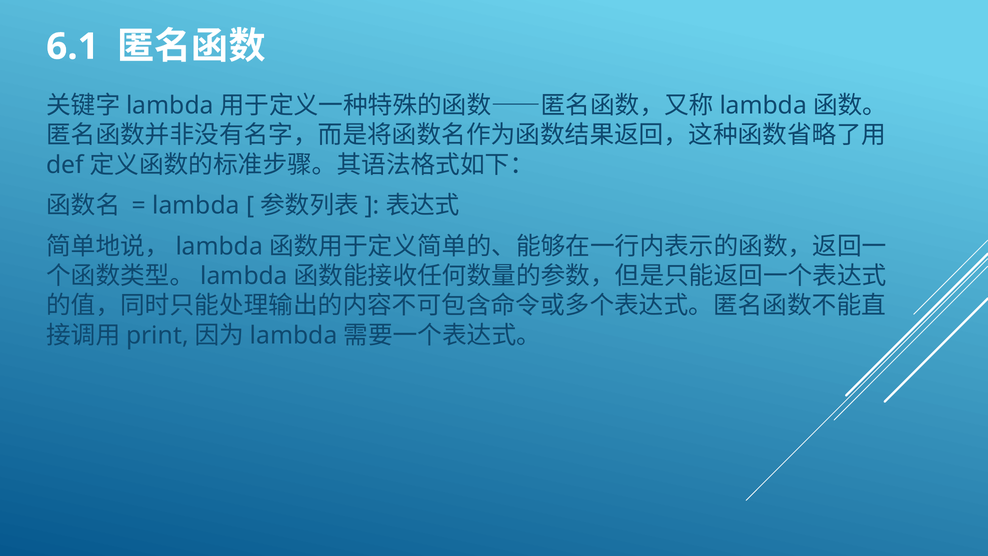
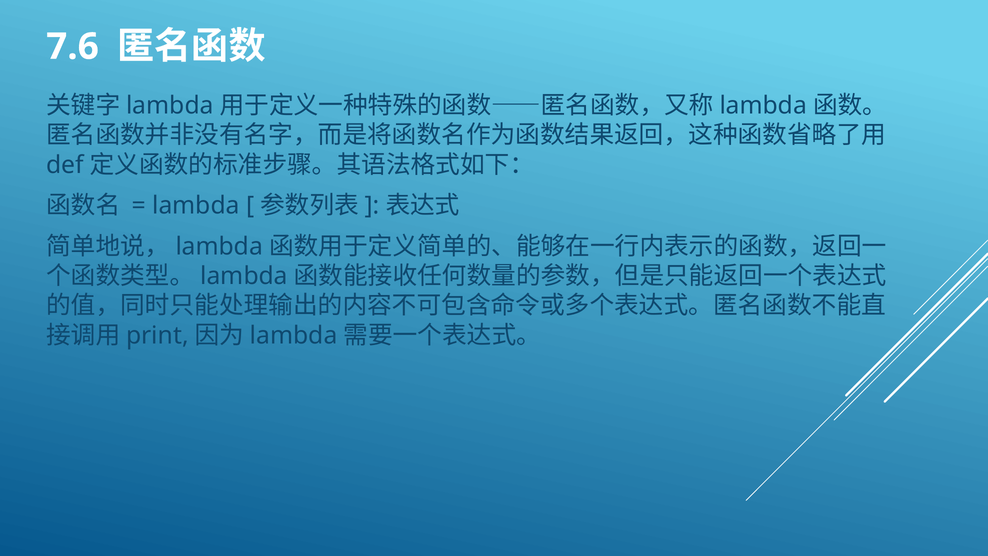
6.1: 6.1 -> 7.6 (73, 47)
